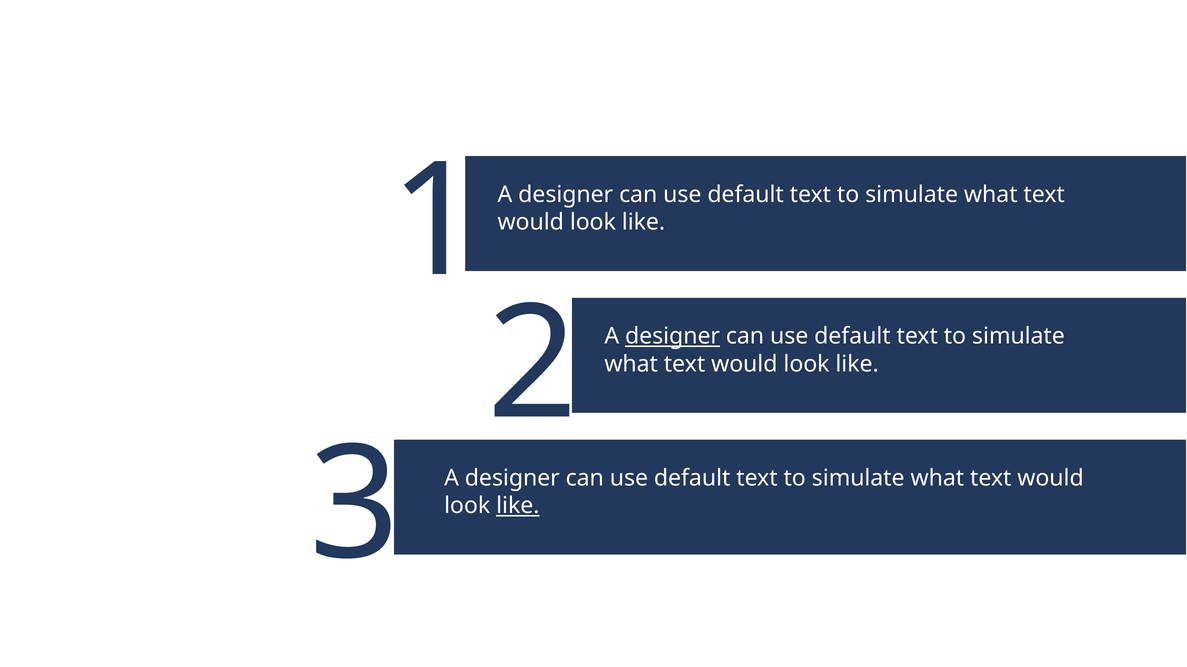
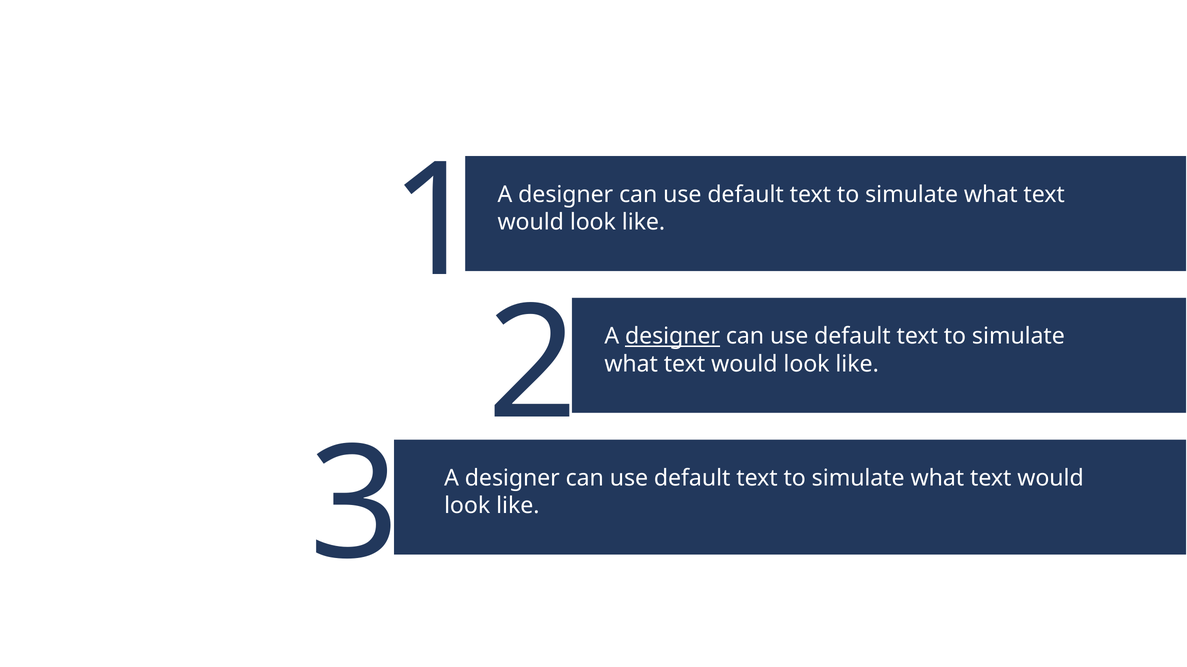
like underline: present -> none (518, 506)
